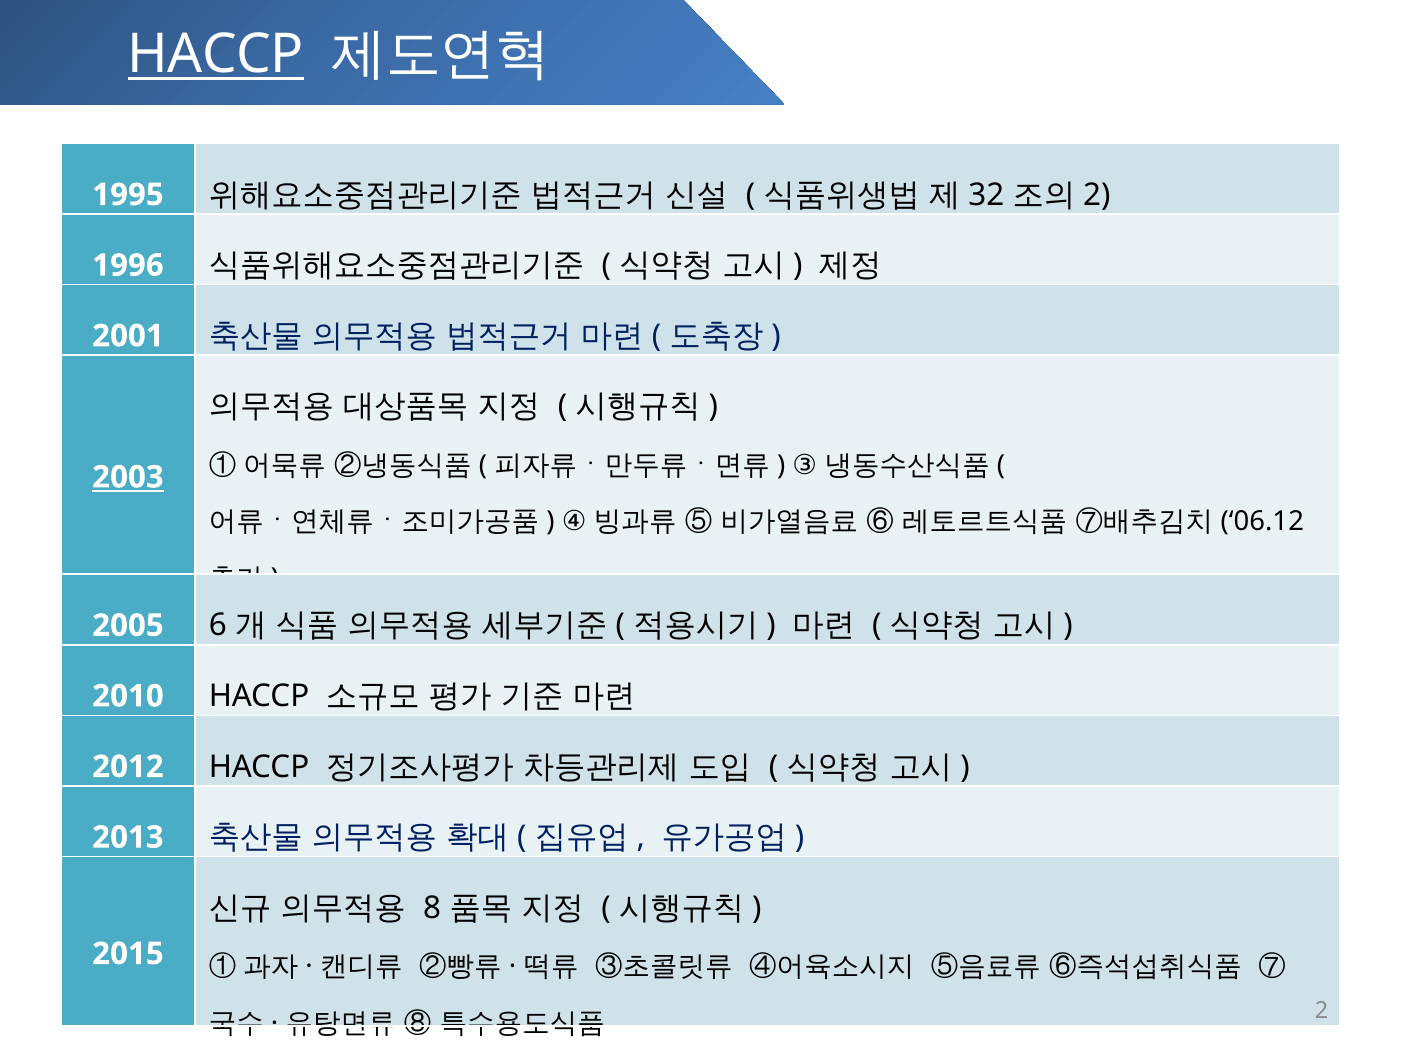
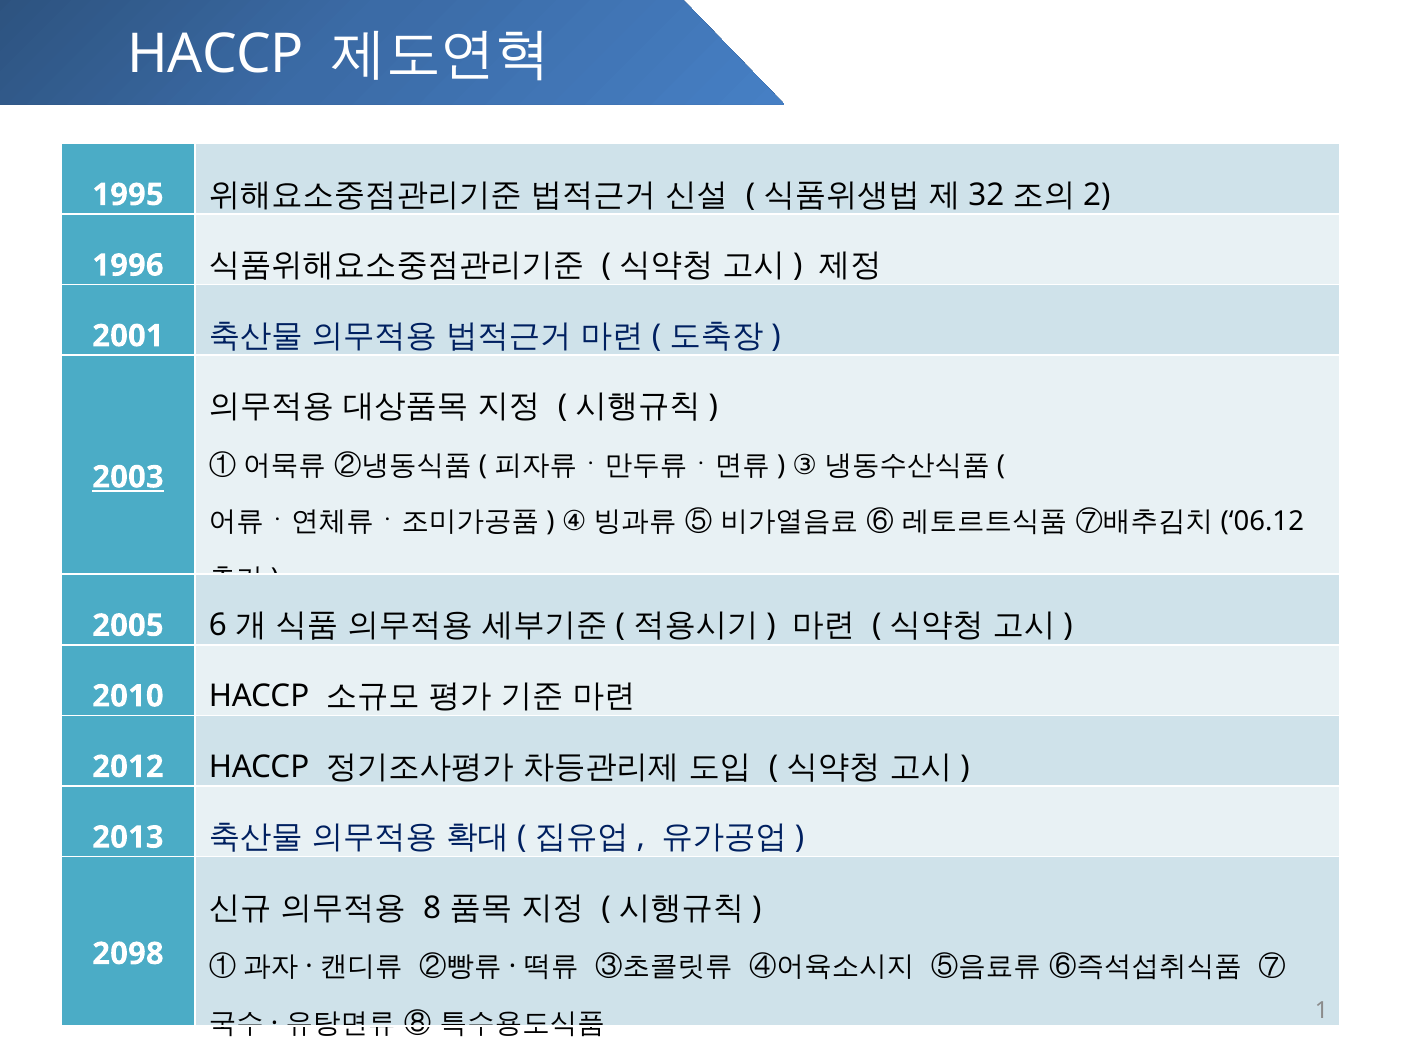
HACCP underline: present -> none (216, 55)
2015: 2015 -> 2098 (128, 954)
2: 2 -> 1 (1322, 1010)
